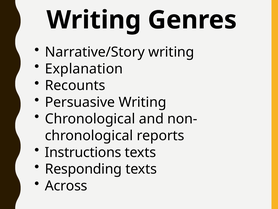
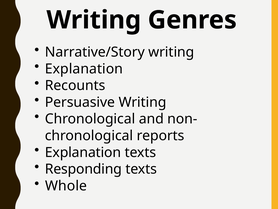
Instructions: Instructions -> Explanation (83, 152)
Across: Across -> Whole (66, 185)
